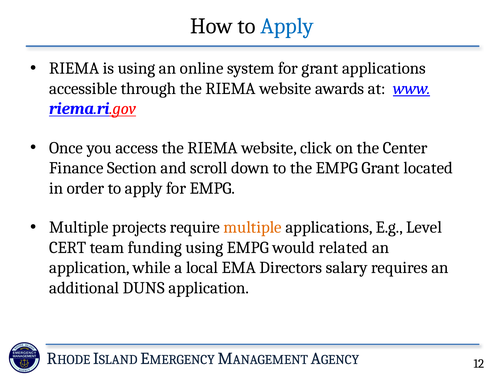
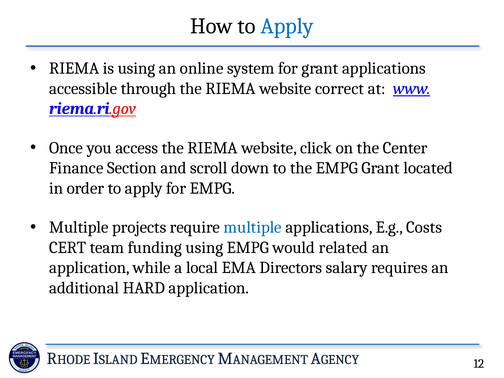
awards: awards -> correct (340, 89)
multiple colour: orange -> blue (253, 227)
Level: Level -> Costs (424, 227)
DUNS: DUNS -> HARD (144, 288)
